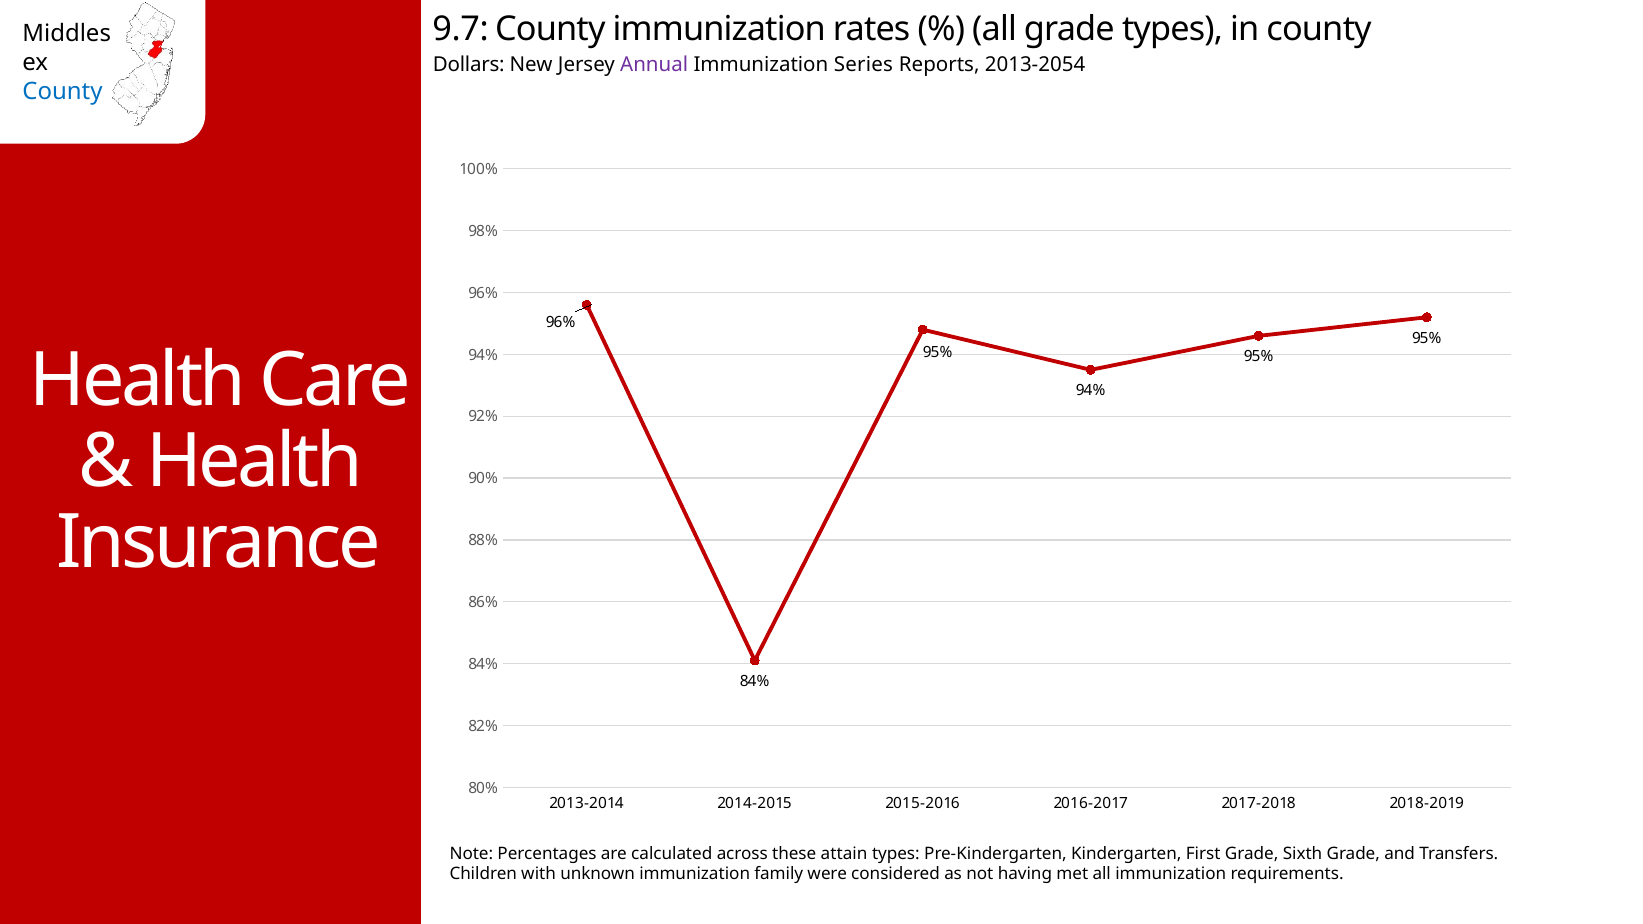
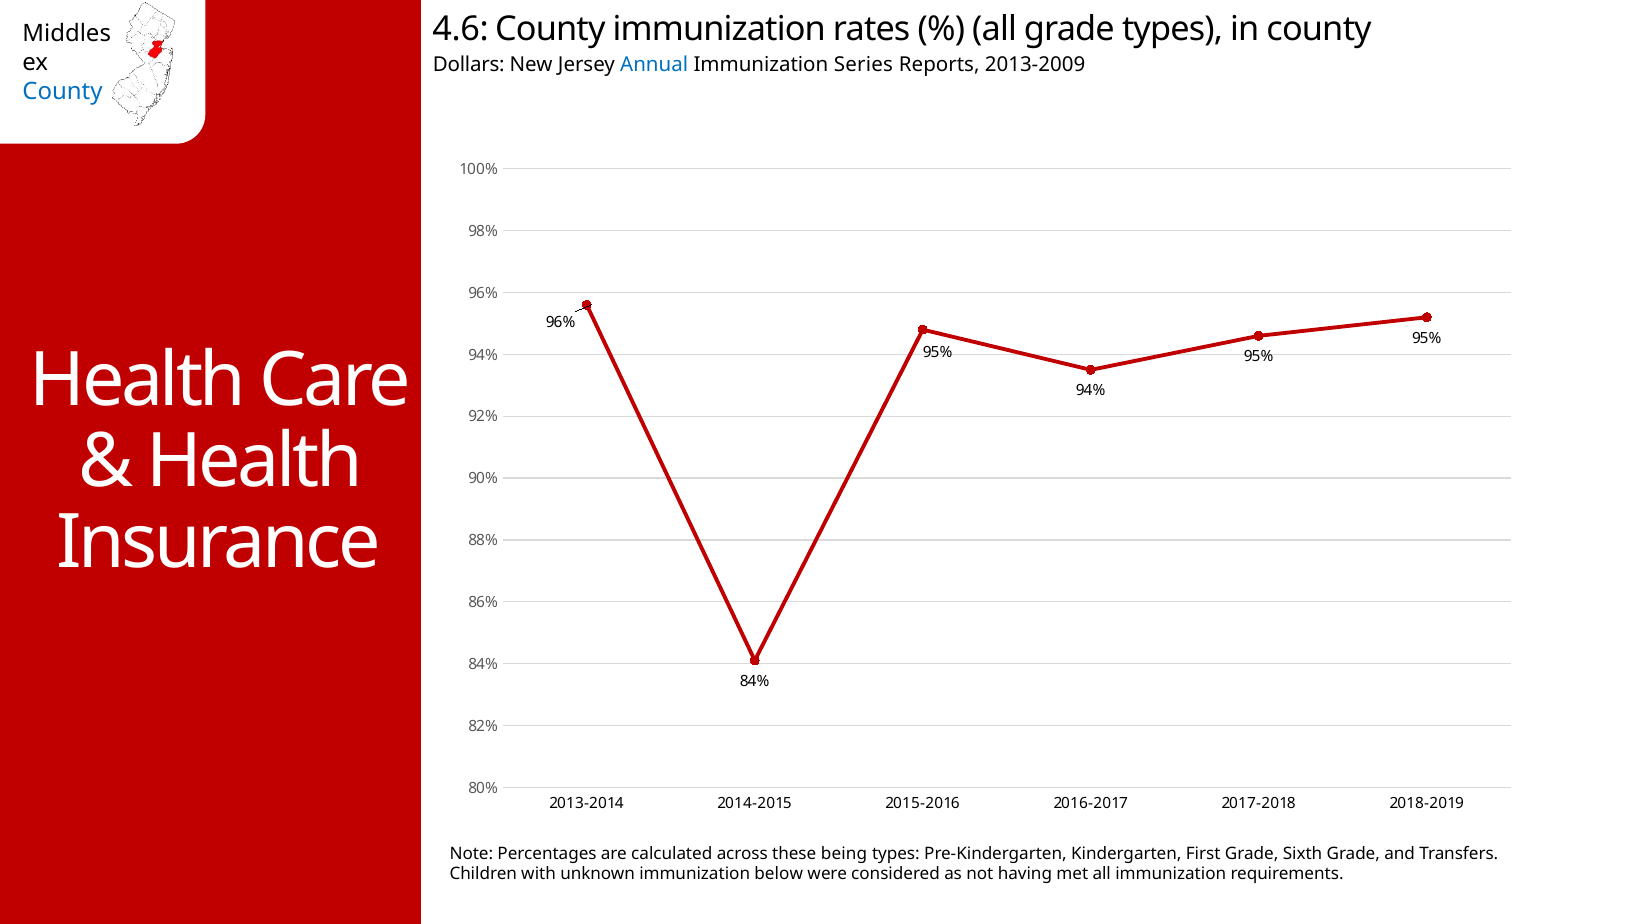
9.7: 9.7 -> 4.6 (461, 29)
Annual colour: purple -> blue (654, 65)
2013-2054: 2013-2054 -> 2013-2009 (1035, 65)
attain: attain -> being (844, 854)
family: family -> below (779, 874)
